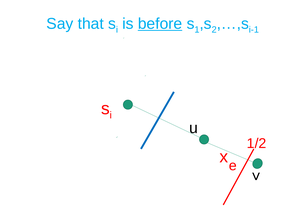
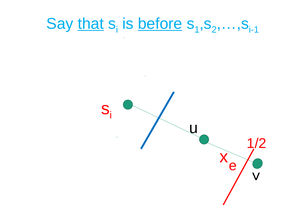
that underline: none -> present (91, 24)
